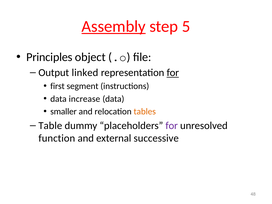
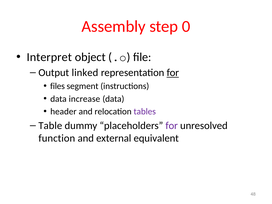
Assembly underline: present -> none (114, 26)
5: 5 -> 0 (186, 26)
Principles: Principles -> Interpret (49, 57)
first: first -> files (57, 86)
smaller: smaller -> header (63, 112)
tables colour: orange -> purple (145, 112)
successive: successive -> equivalent (156, 138)
